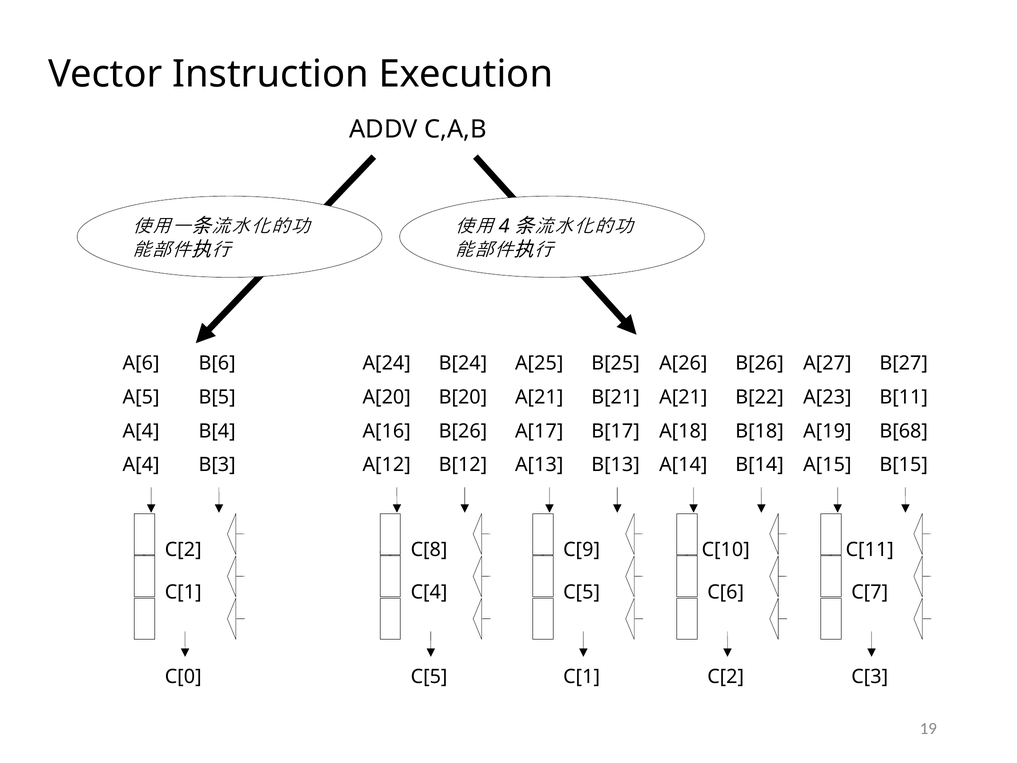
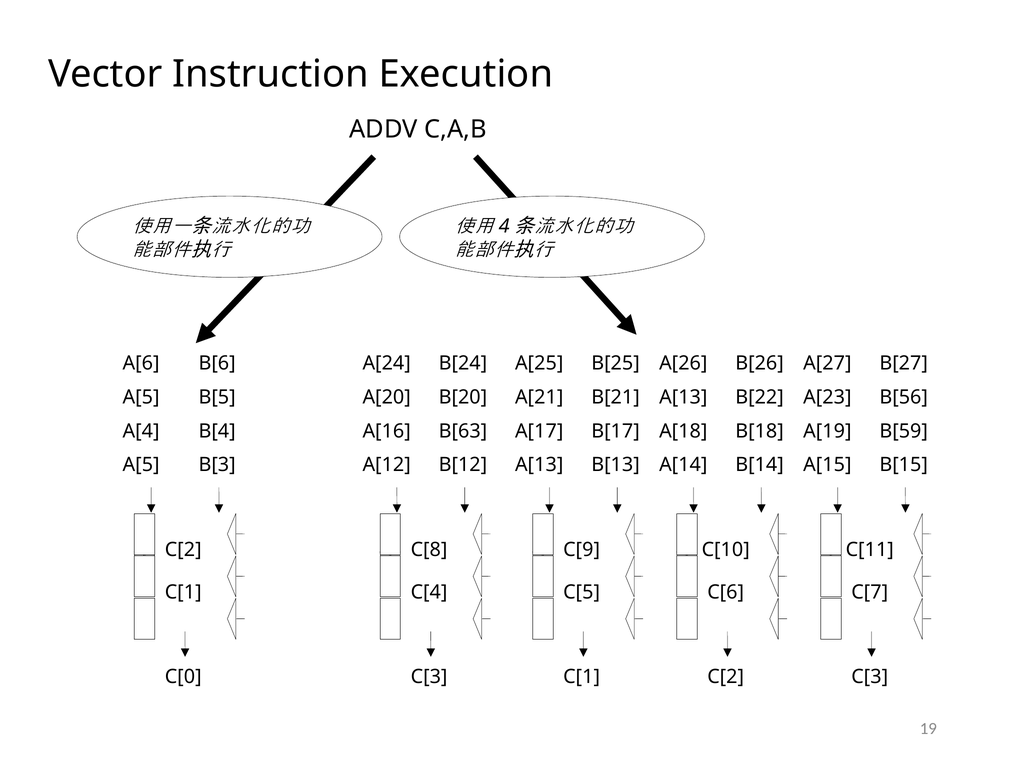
A[21: A[21 -> A[13 (683, 397)
B[11: B[11 -> B[56 (904, 397)
A[16 B[26: B[26 -> B[63 (463, 431)
B[68: B[68 -> B[59 (904, 431)
A[4: A[4 -> A[5 (141, 465)
C[5: C[5 -> C[3 (429, 677)
